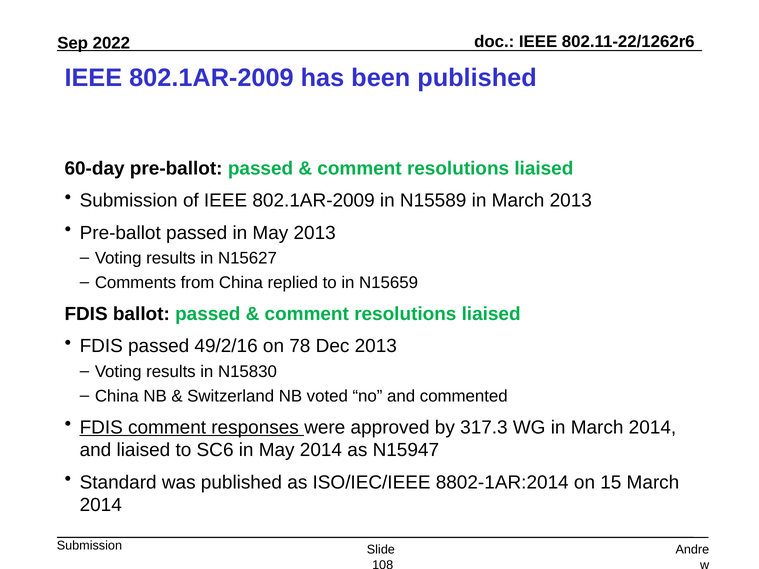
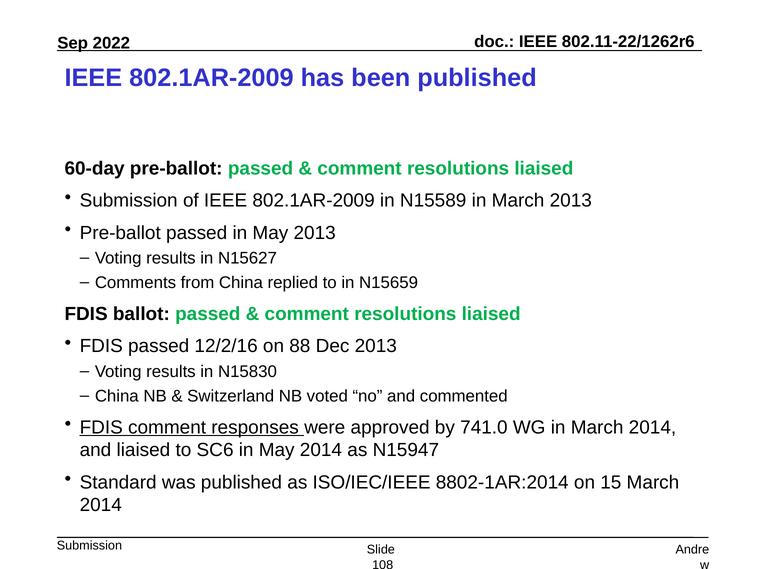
49/2/16: 49/2/16 -> 12/2/16 (226, 346)
78: 78 -> 88 (300, 346)
317.3: 317.3 -> 741.0 (484, 427)
